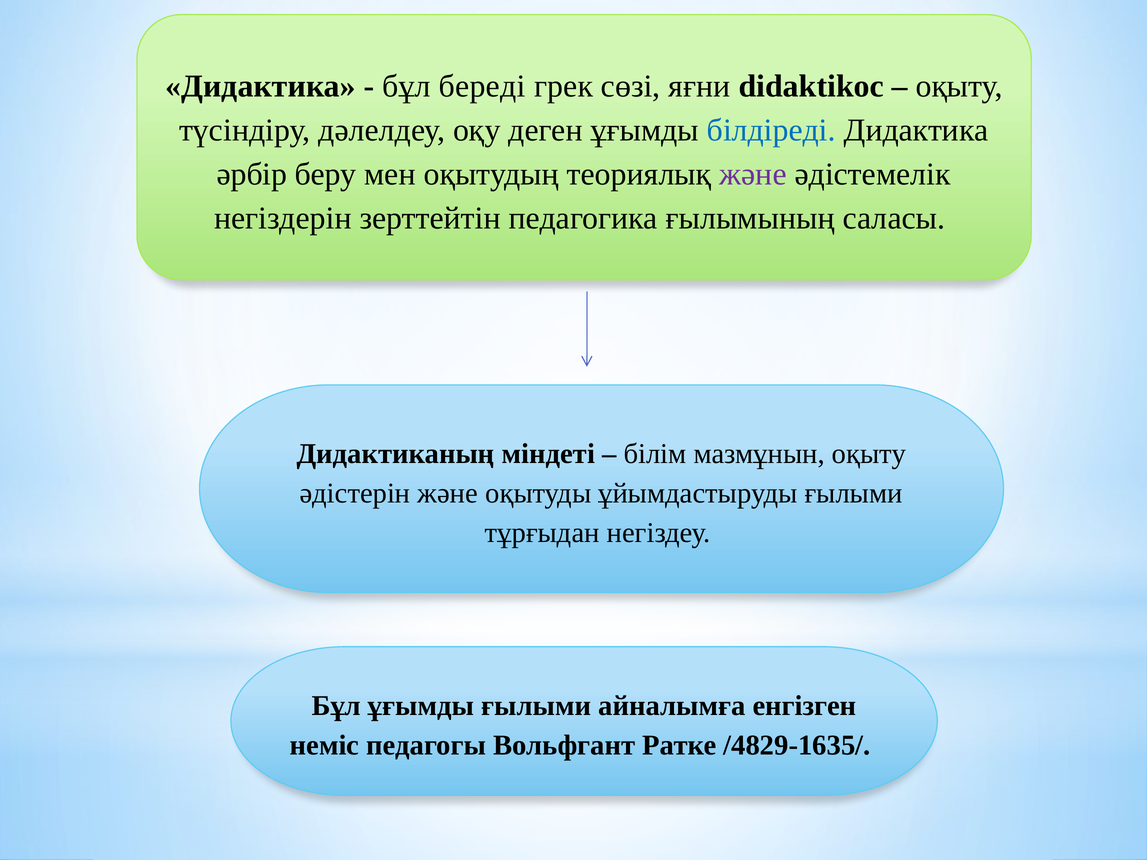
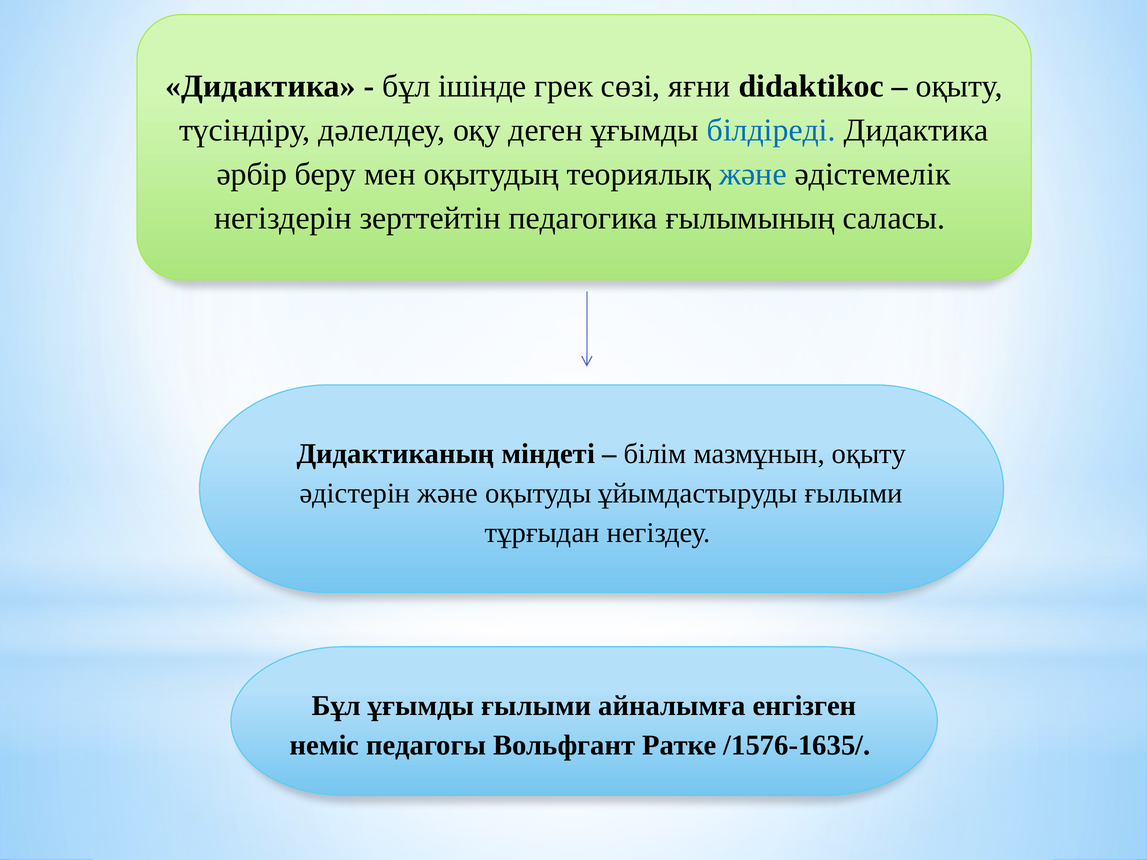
береді: береді -> ішінде (483, 86)
және colour: purple -> blue (753, 174)
/4829-1635/: /4829-1635/ -> /1576-1635/ (797, 746)
